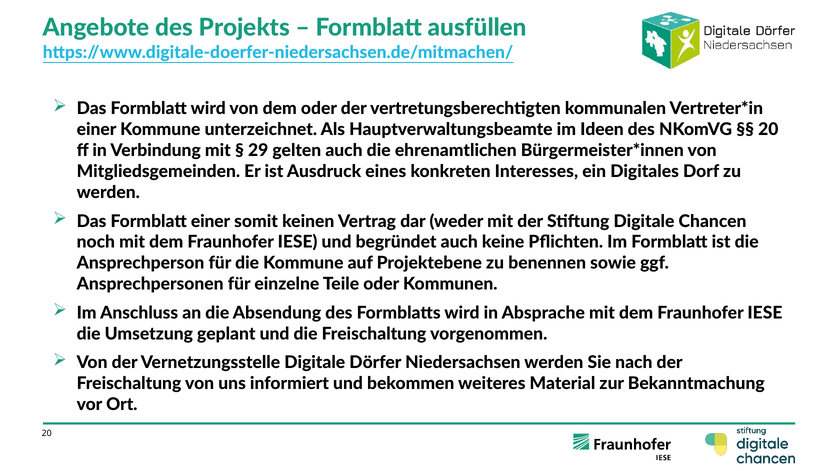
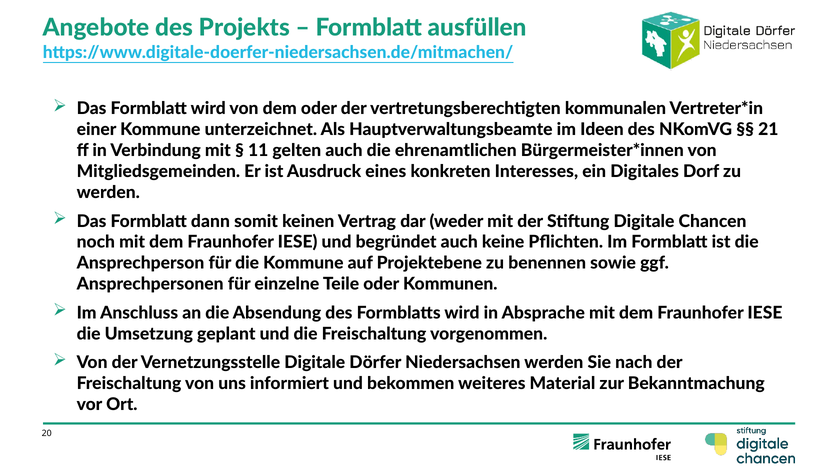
20: 20 -> 21 (768, 130)
29: 29 -> 11 (258, 151)
Formblatt einer: einer -> dann (210, 221)
